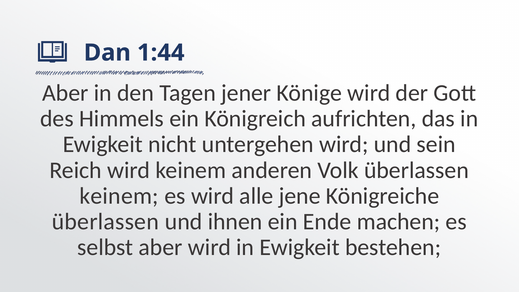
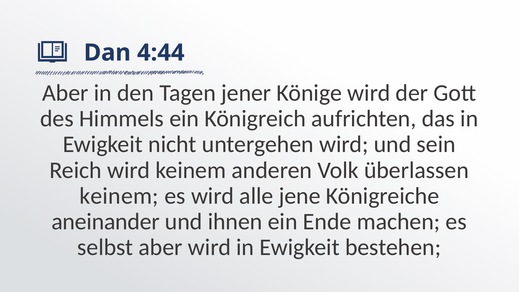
1:44: 1:44 -> 4:44 (161, 53)
überlassen: überlassen -> aneinander (106, 222)
